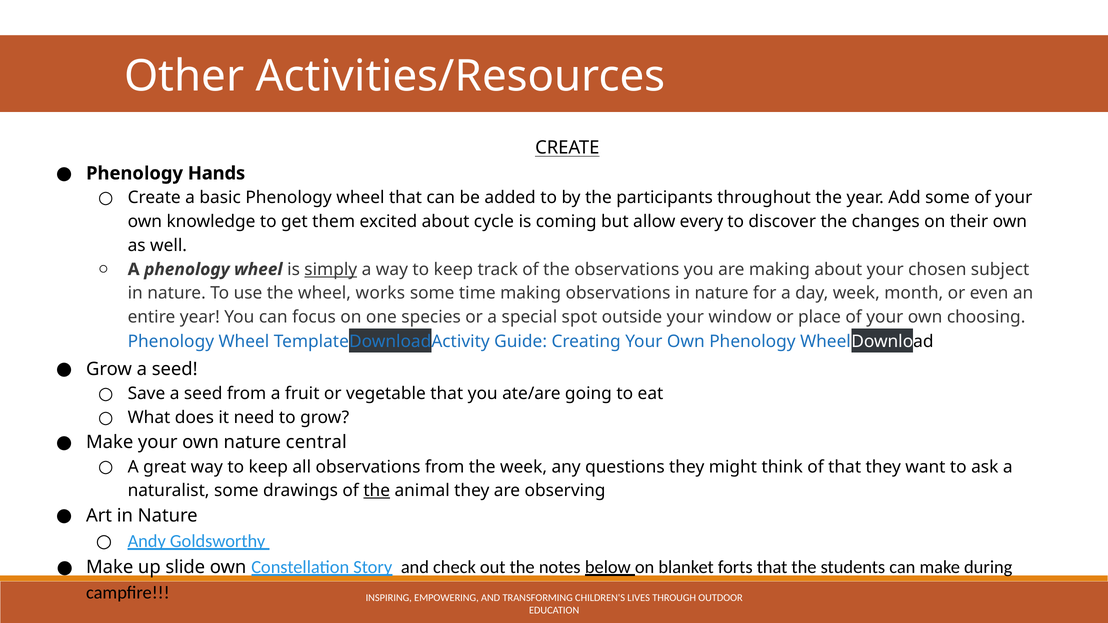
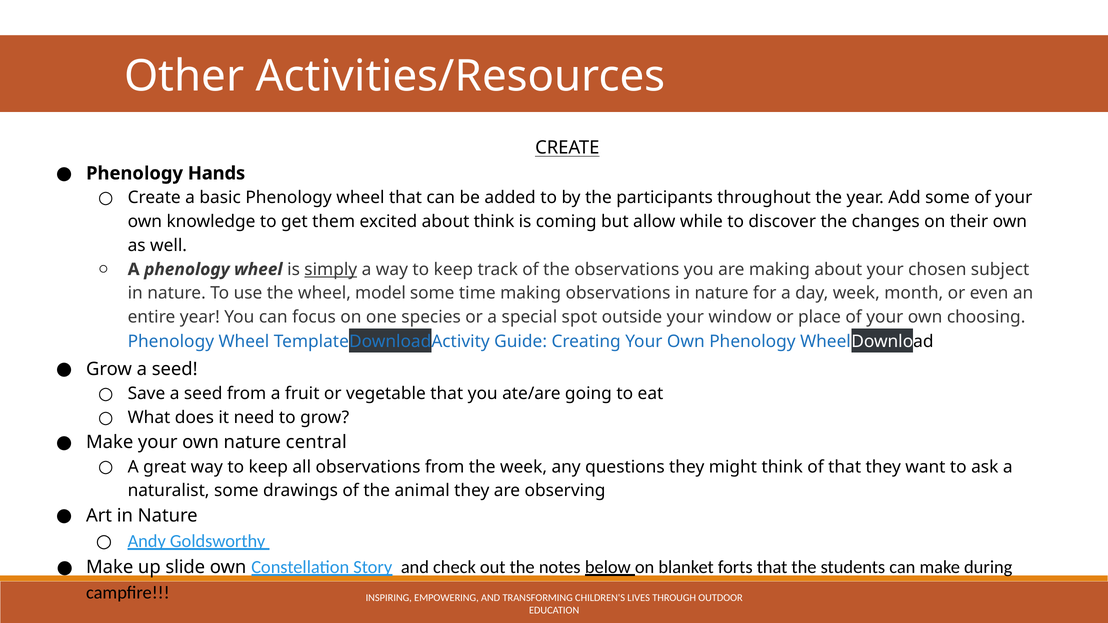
about cycle: cycle -> think (494, 222)
every: every -> while (701, 222)
works: works -> model (380, 293)
the underline: present -> none (377, 491)
